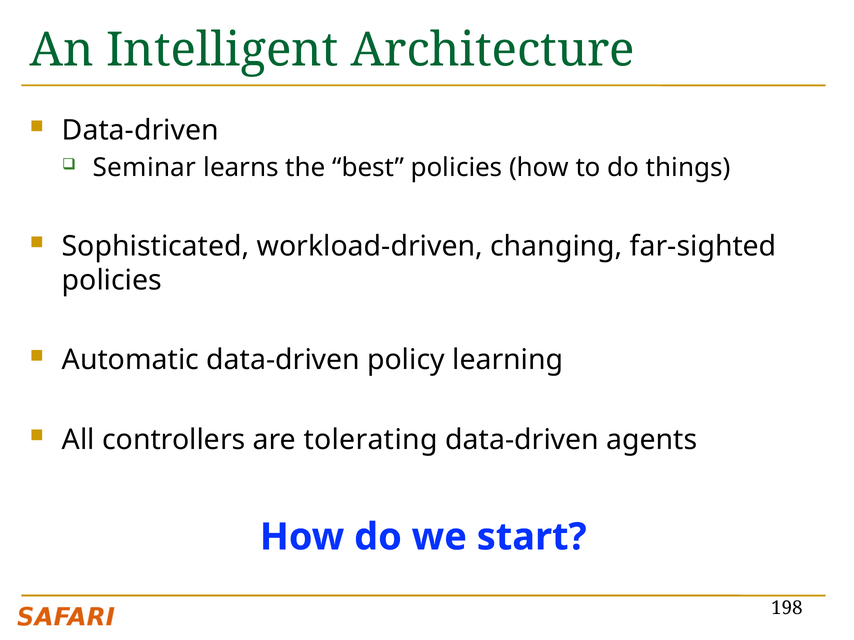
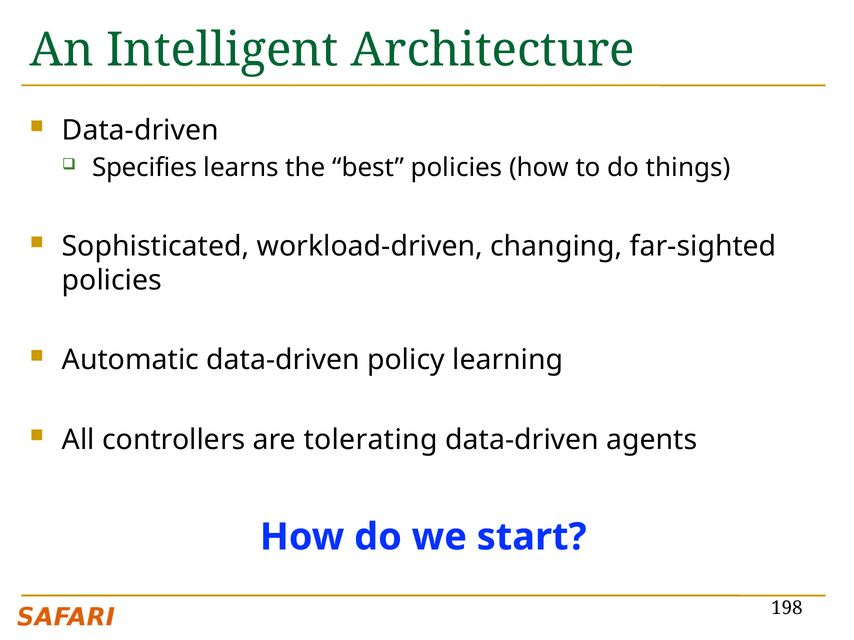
Seminar: Seminar -> Specifies (145, 168)
